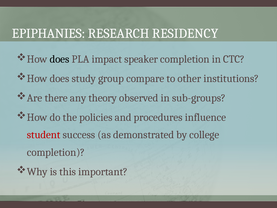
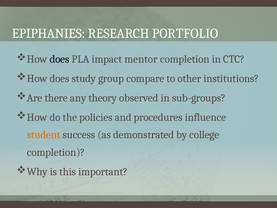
RESIDENCY: RESIDENCY -> PORTFOLIO (185, 33)
speaker: speaker -> mentor (141, 59)
student colour: red -> orange (44, 135)
